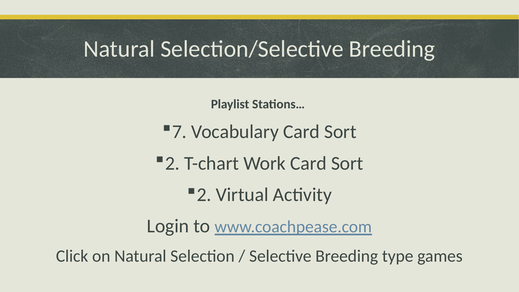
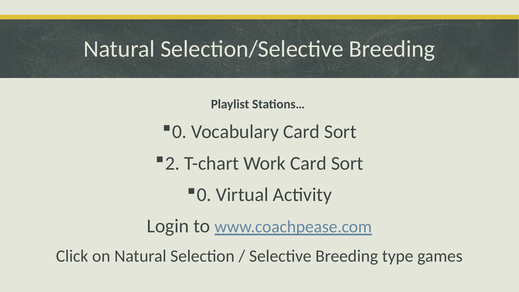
7: 7 -> 0 (179, 132)
2: 2 -> 0 (204, 195)
